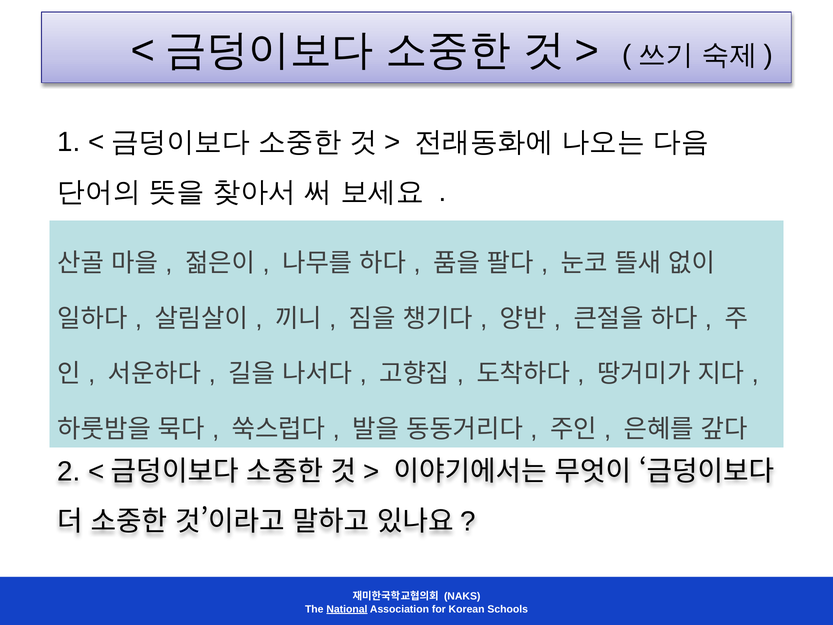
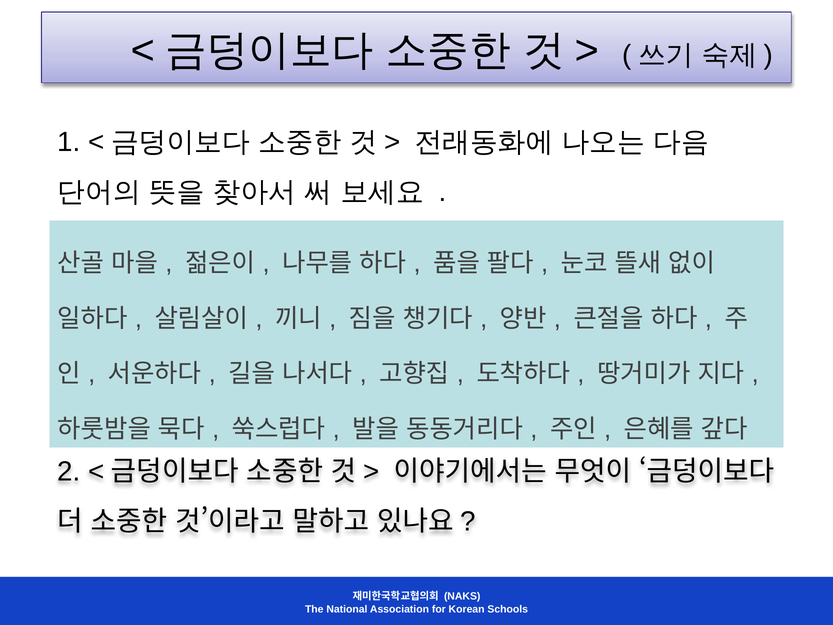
National underline: present -> none (347, 609)
